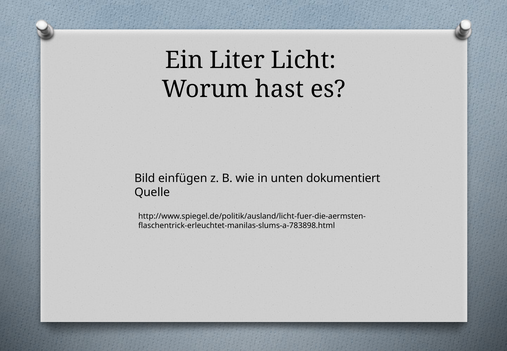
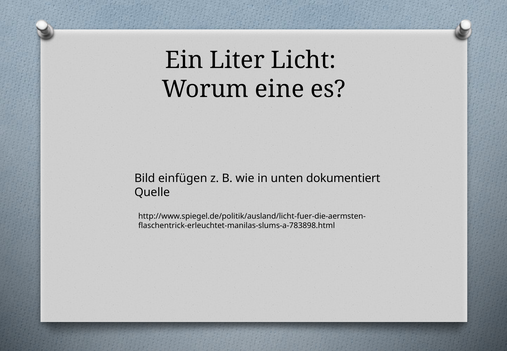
hast: hast -> eine (280, 89)
